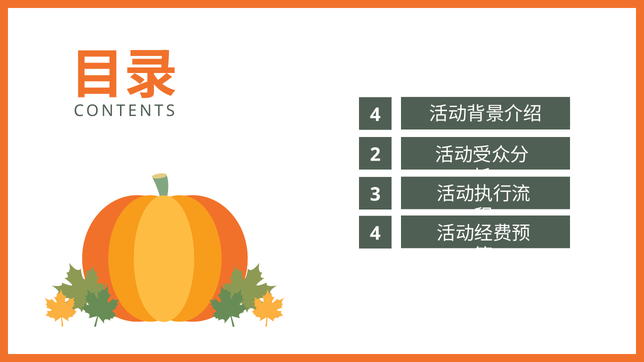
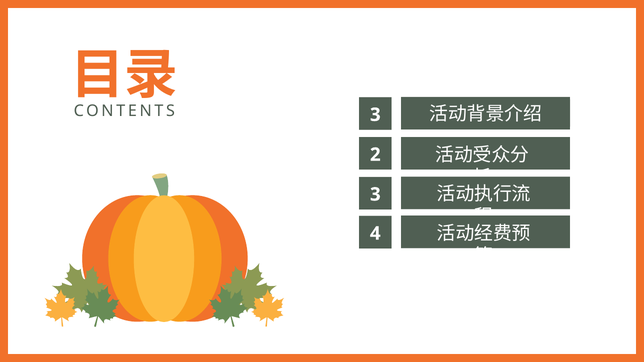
CONTENTS 4: 4 -> 3 (375, 115)
